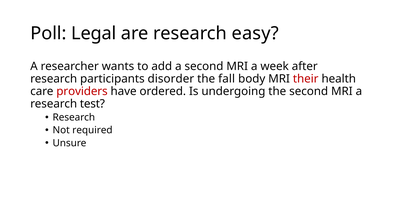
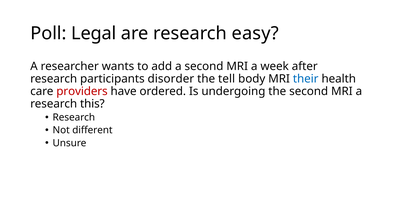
fall: fall -> tell (227, 79)
their colour: red -> blue (306, 79)
test: test -> this (92, 104)
required: required -> different (92, 130)
